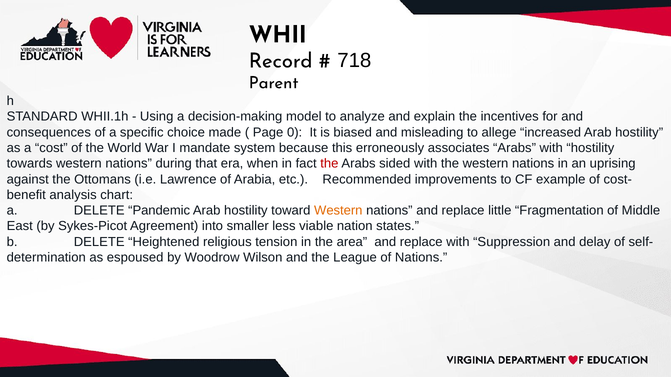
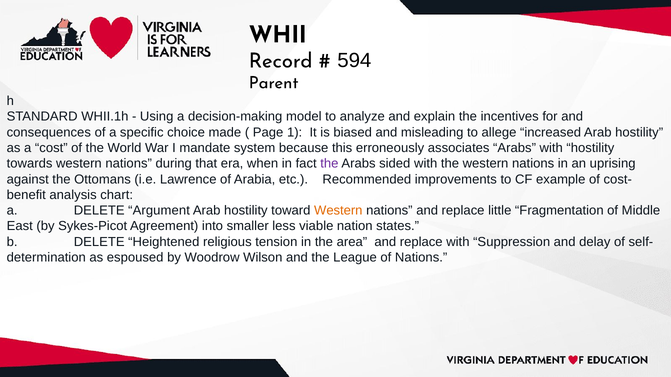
718: 718 -> 594 (354, 61)
0: 0 -> 1 (295, 132)
the colour: red -> purple (329, 164)
Pandemic: Pandemic -> Argument (159, 211)
